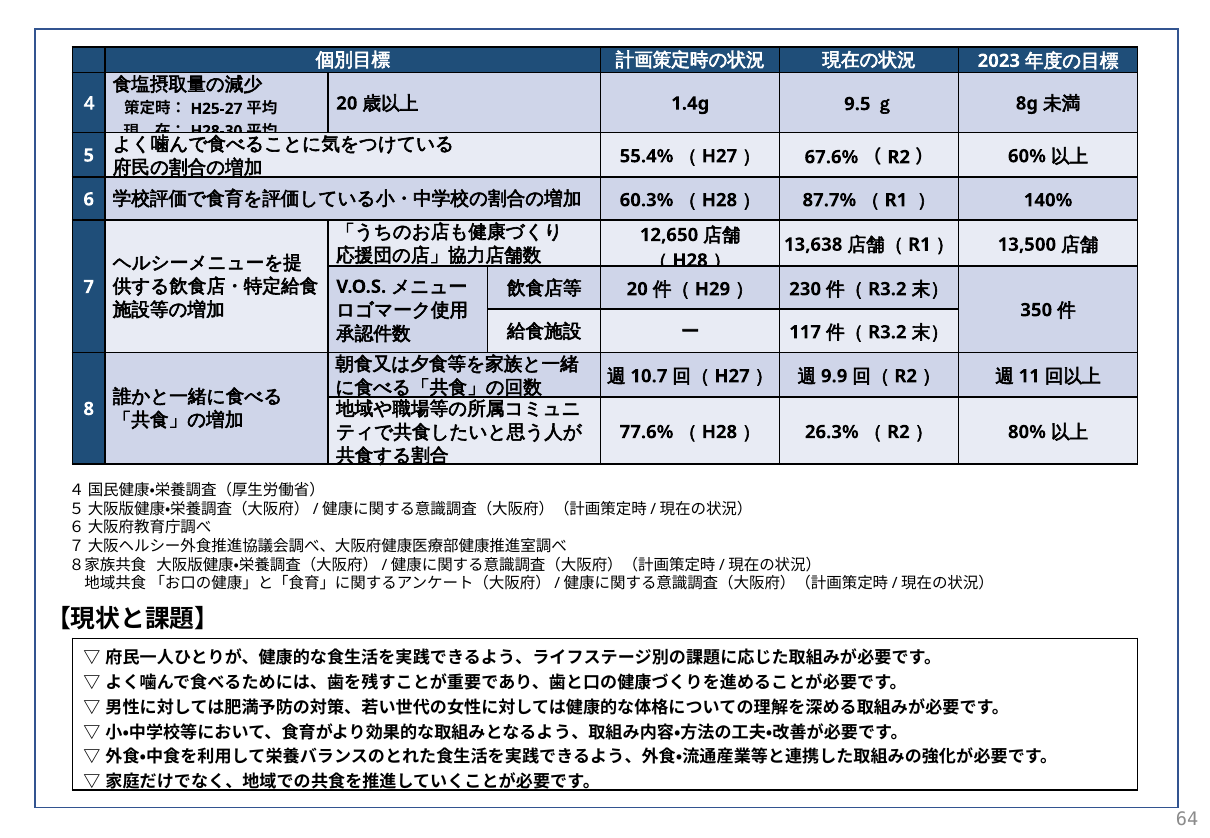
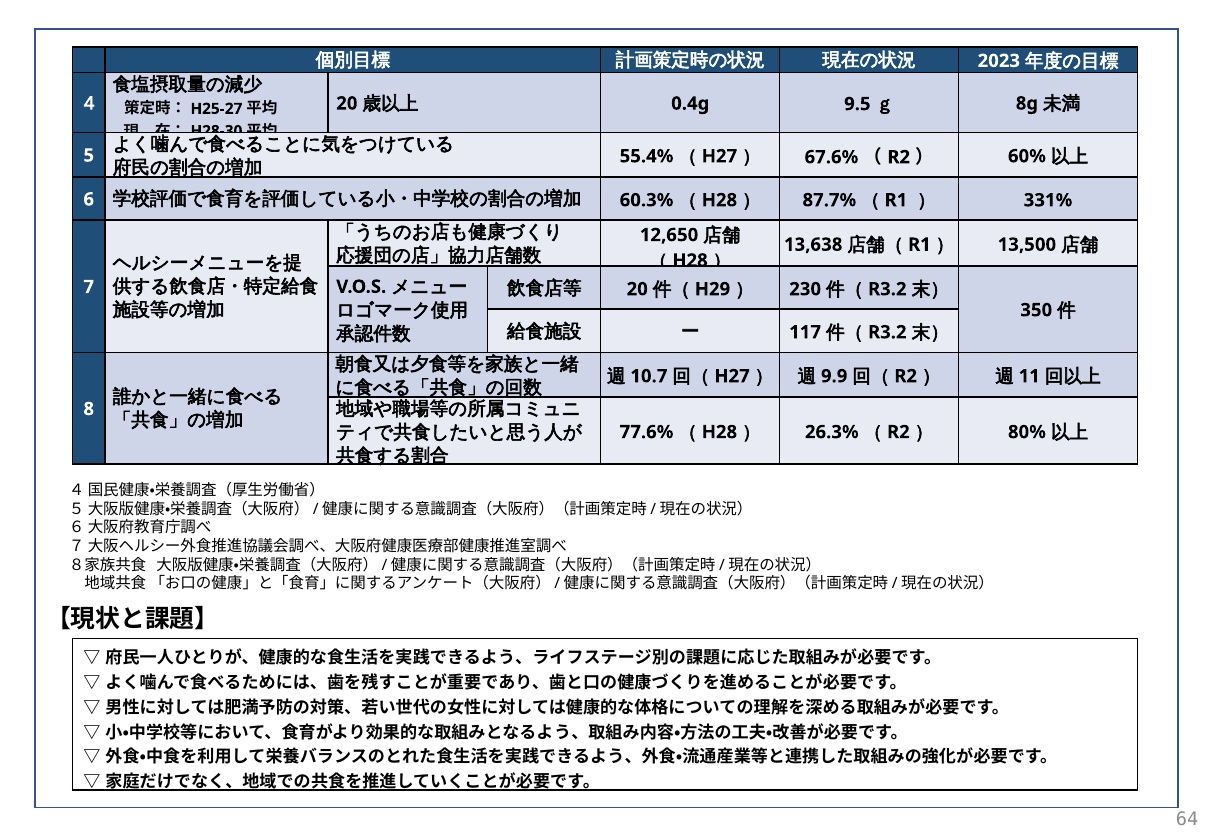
1.4g: 1.4g -> 0.4g (690, 103)
140%: 140% -> 331% (1048, 200)
